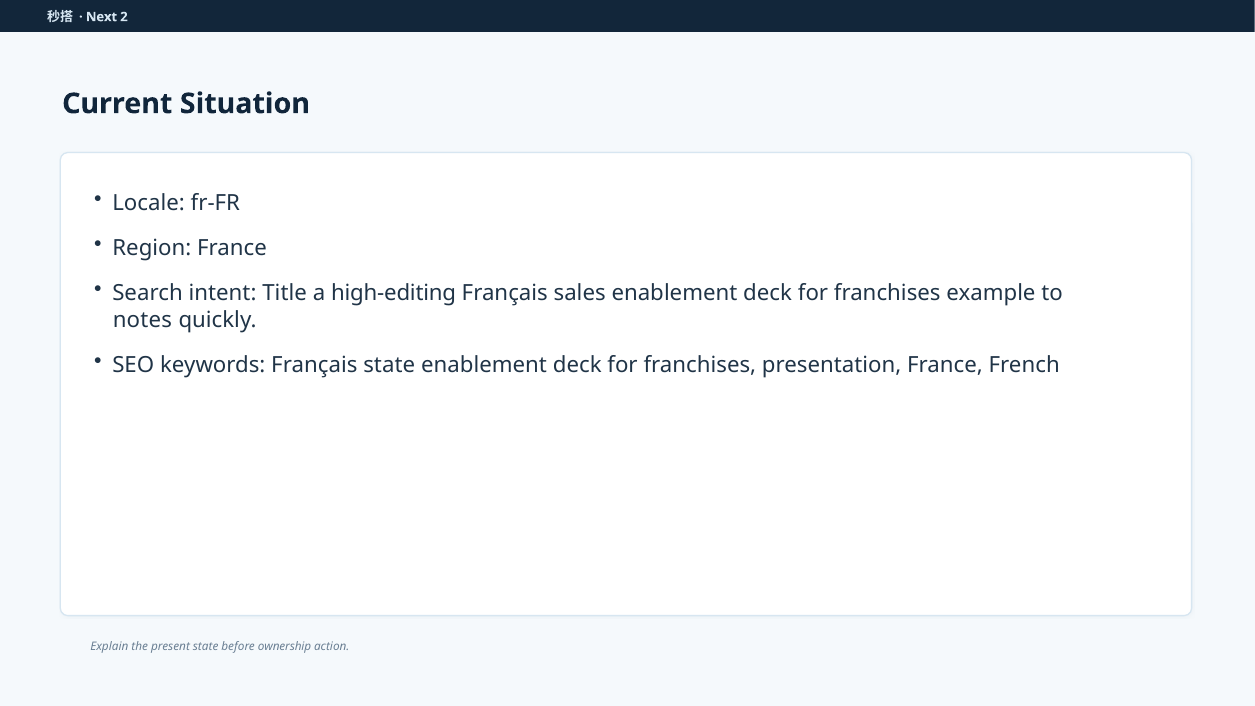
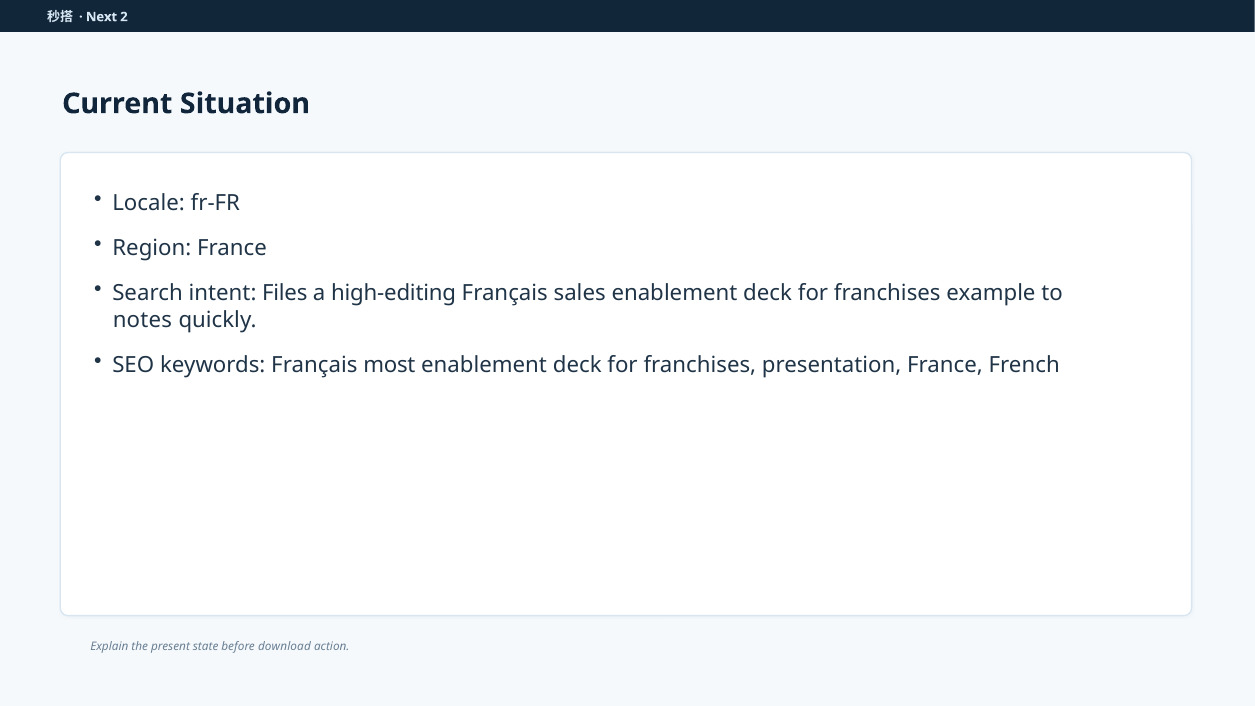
Title: Title -> Files (285, 293)
Français state: state -> most (389, 365)
ownership: ownership -> download (284, 646)
